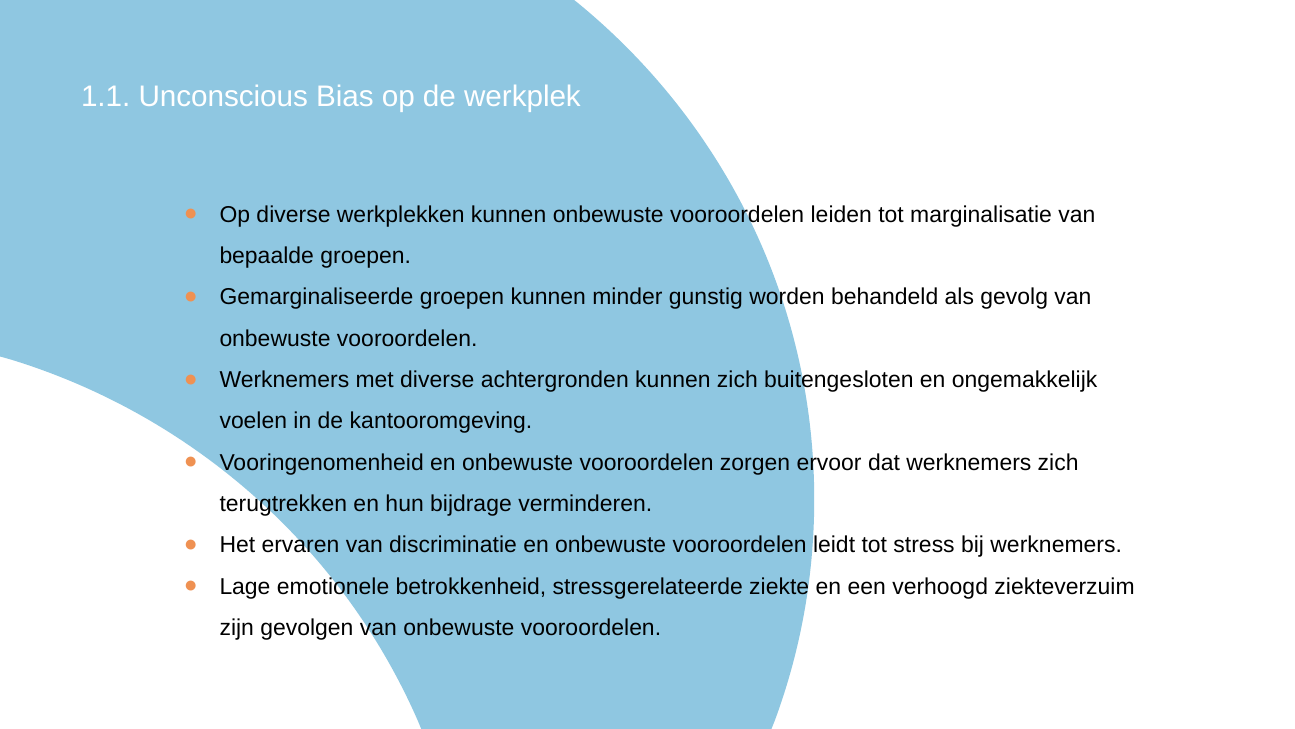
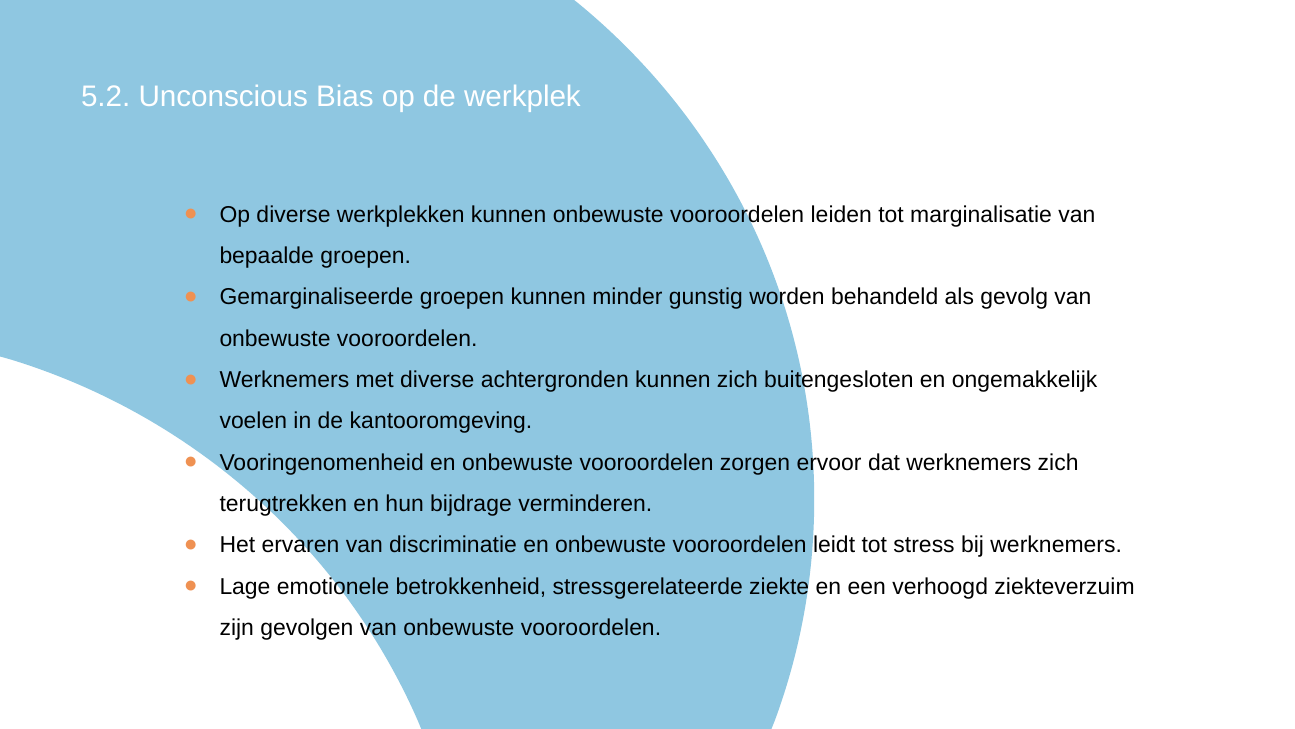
1.1: 1.1 -> 5.2 (106, 97)
